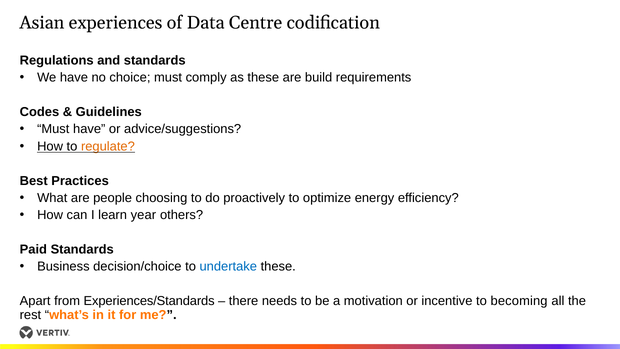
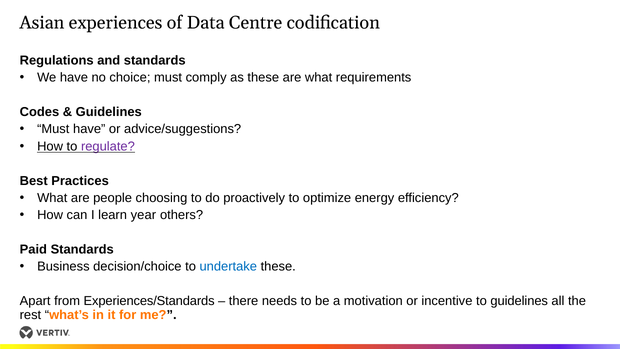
are build: build -> what (319, 78)
regulate colour: orange -> purple (108, 146)
to becoming: becoming -> guidelines (519, 301)
